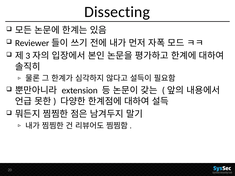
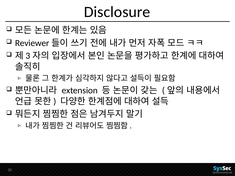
Dissecting: Dissecting -> Disclosure (117, 12)
